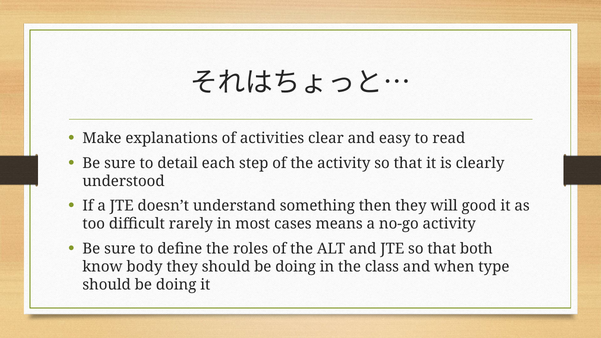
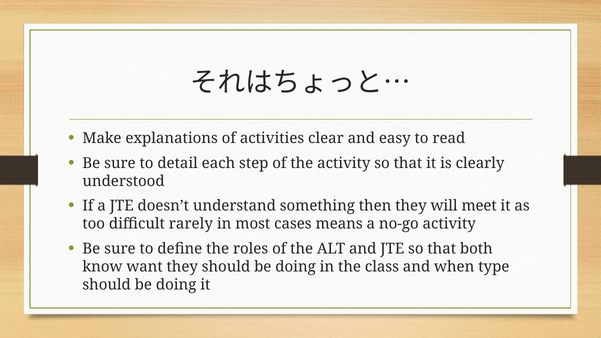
good: good -> meet (479, 206)
body: body -> want (145, 267)
